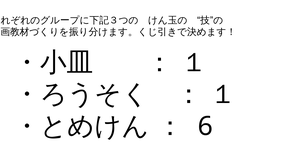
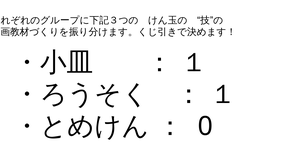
6: 6 -> 0 (205, 126)
